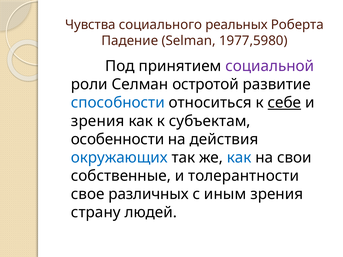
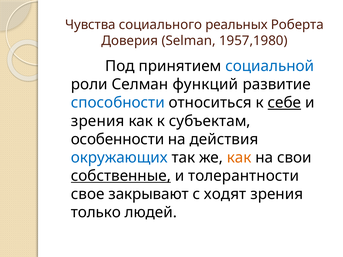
Падение: Падение -> Доверия (130, 41)
1977,5980: 1977,5980 -> 1957,1980 (253, 41)
социальной colour: purple -> blue (270, 66)
остротой: остротой -> функций (205, 85)
как colour: blue -> orange (239, 158)
собственные underline: none -> present (121, 176)
различных: различных -> закрывают (149, 194)
иным: иным -> ходят (225, 194)
страну: страну -> только (96, 213)
